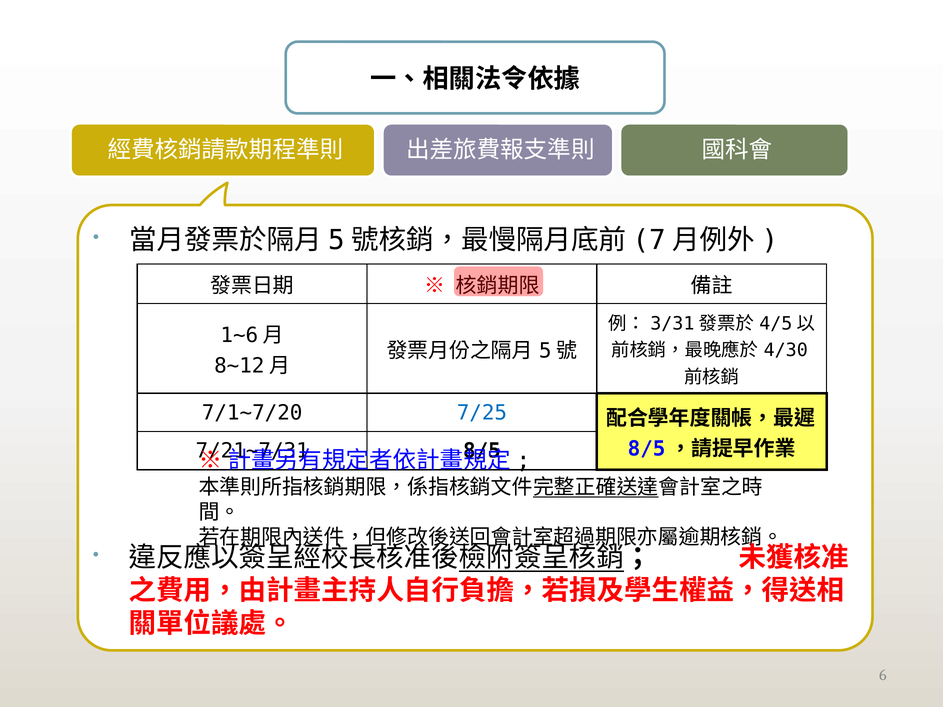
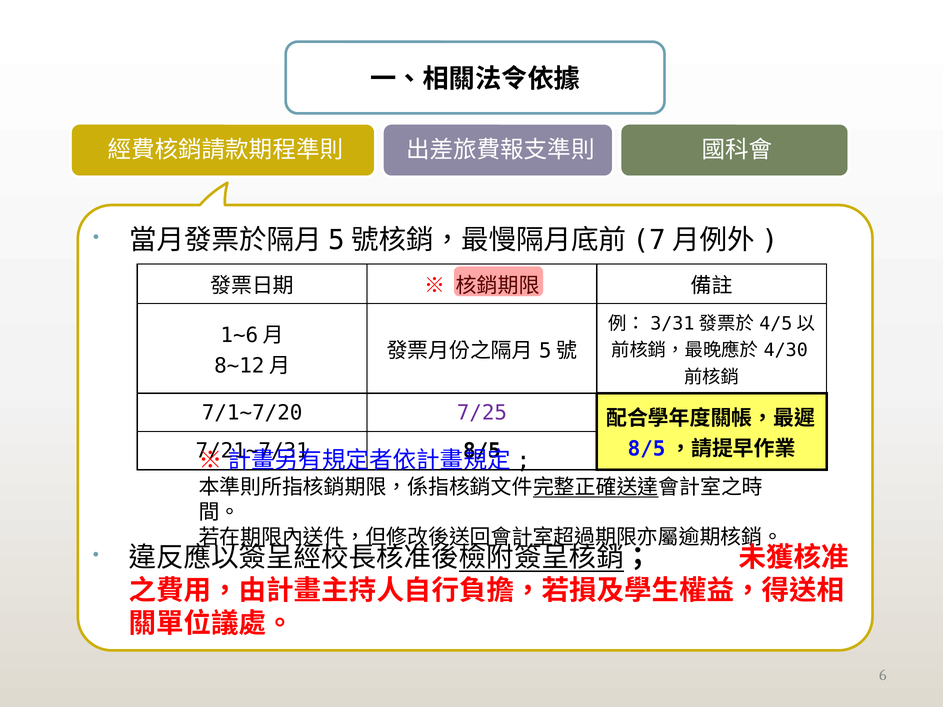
7/25 colour: blue -> purple (482, 413)
